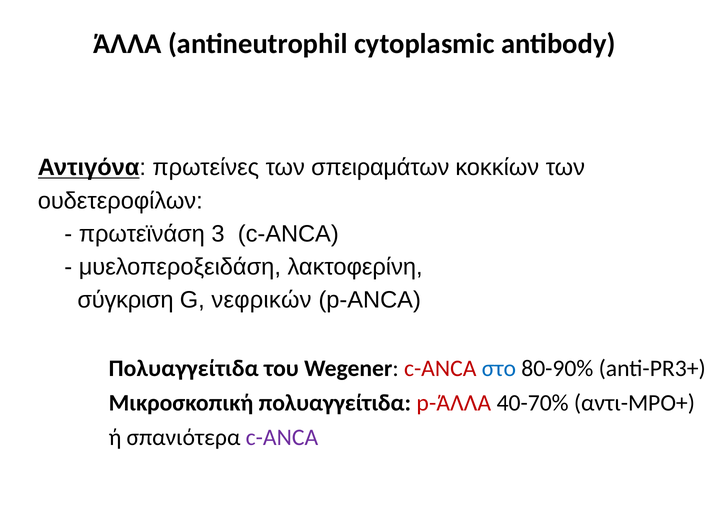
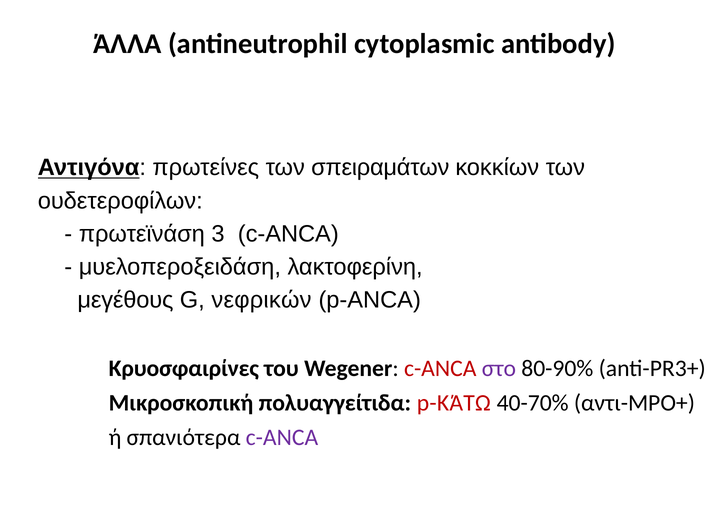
σύγκριση: σύγκριση -> μεγέθους (125, 300)
Πολυαγγείτιδα: Πολυαγγείτιδα -> Κρυοσφαιρίνες (184, 368)
στο colour: blue -> purple (499, 368)
p-ΆΛΛΑ: p-ΆΛΛΑ -> p-ΚΆΤΩ (454, 403)
